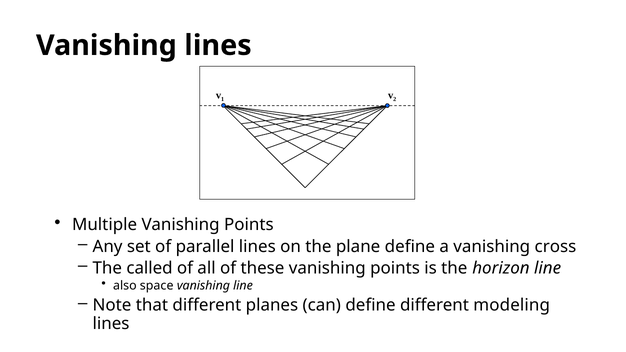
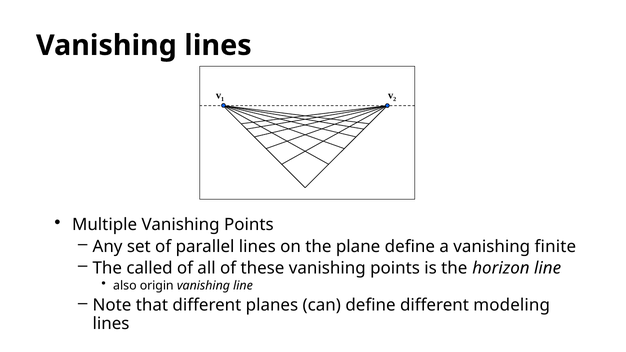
cross: cross -> finite (555, 247)
space: space -> origin (157, 286)
